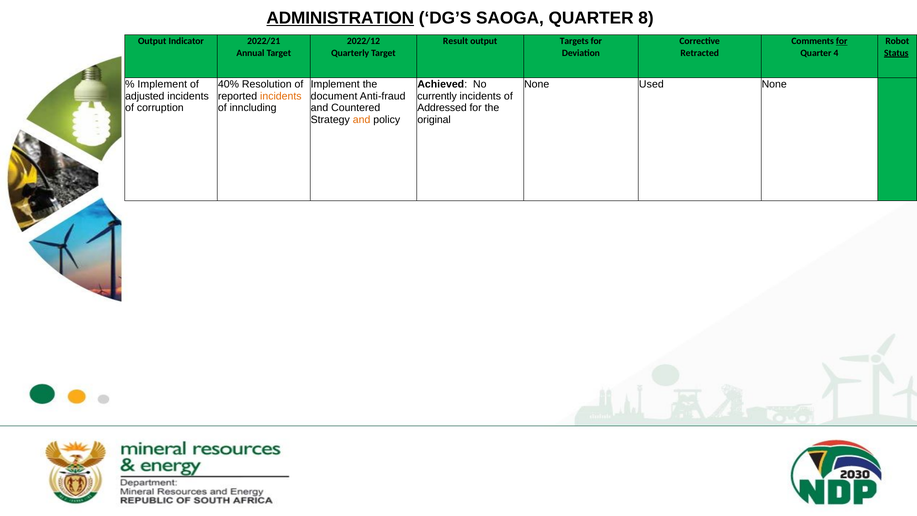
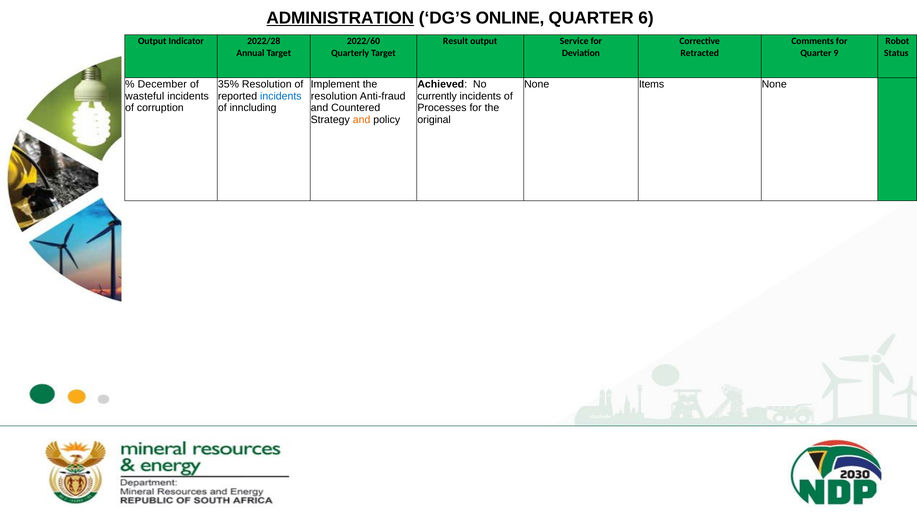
SAOGA: SAOGA -> ONLINE (510, 18)
8: 8 -> 6 (646, 18)
2022/21: 2022/21 -> 2022/28 (264, 41)
2022/12: 2022/12 -> 2022/60 (363, 41)
Targets: Targets -> Service (574, 41)
for underline: present -> none (842, 41)
4: 4 -> 9 (836, 53)
Status underline: present -> none (896, 53)
Implement: Implement -> December (162, 84)
40%: 40% -> 35% (228, 84)
Used: Used -> Items (652, 84)
adjusted: adjusted -> wasteful (145, 96)
incidents colour: orange -> blue (281, 96)
document: document -> resolution (334, 96)
Addressed: Addressed -> Processes (442, 108)
